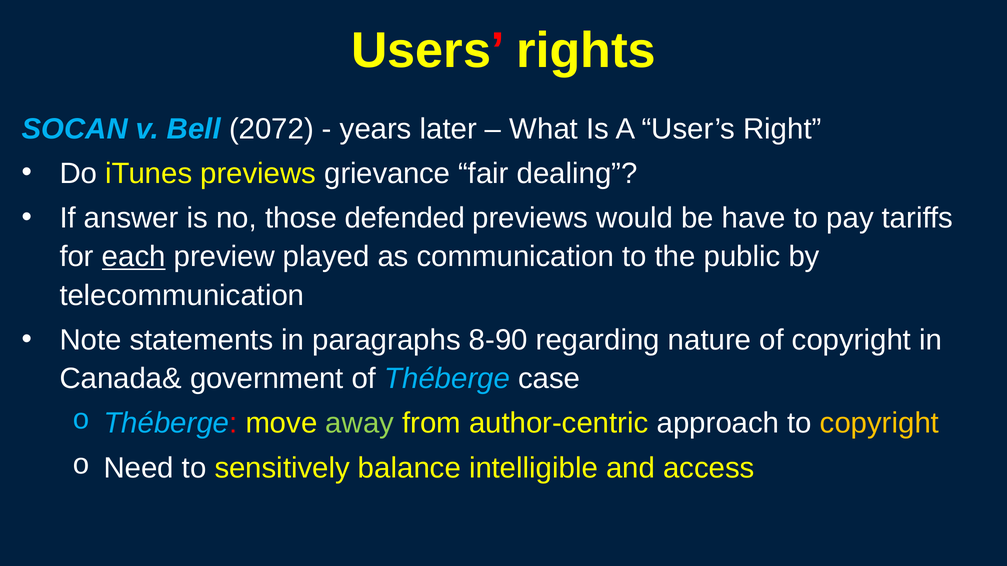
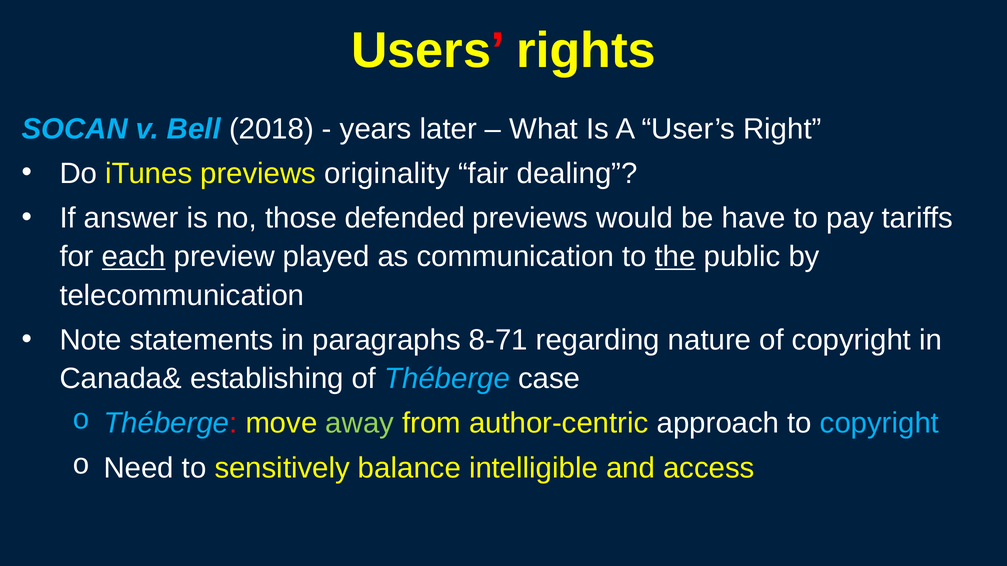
2072: 2072 -> 2018 (271, 129)
grievance: grievance -> originality (387, 174)
the underline: none -> present (675, 257)
8-90: 8-90 -> 8-71 (498, 340)
government: government -> establishing (267, 379)
copyright colour: yellow -> light blue (879, 424)
